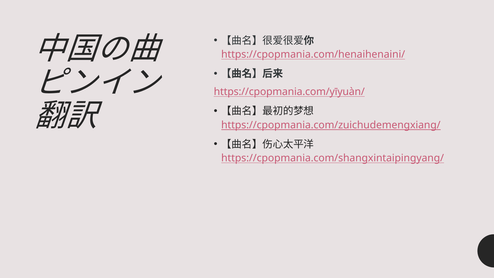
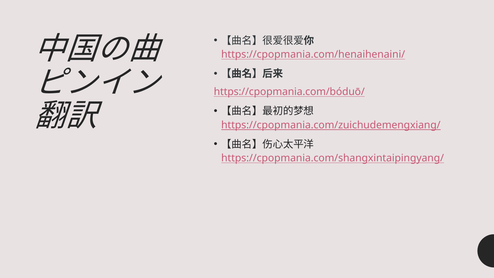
https://cpopmania.com/yīyuàn/: https://cpopmania.com/yīyuàn/ -> https://cpopmania.com/bóduō/ (289, 92)
